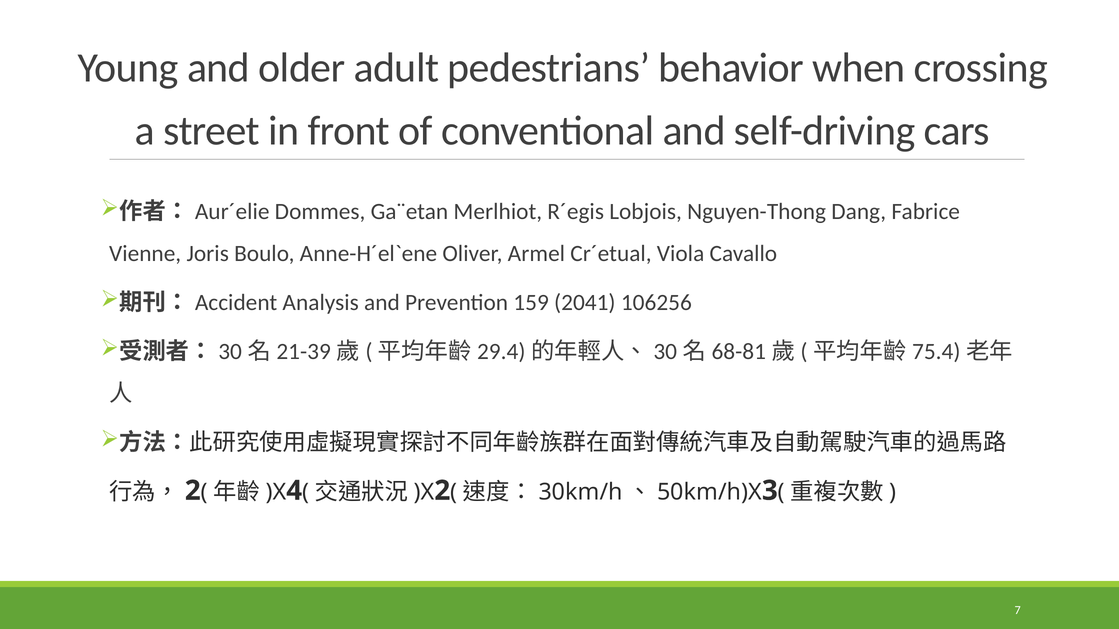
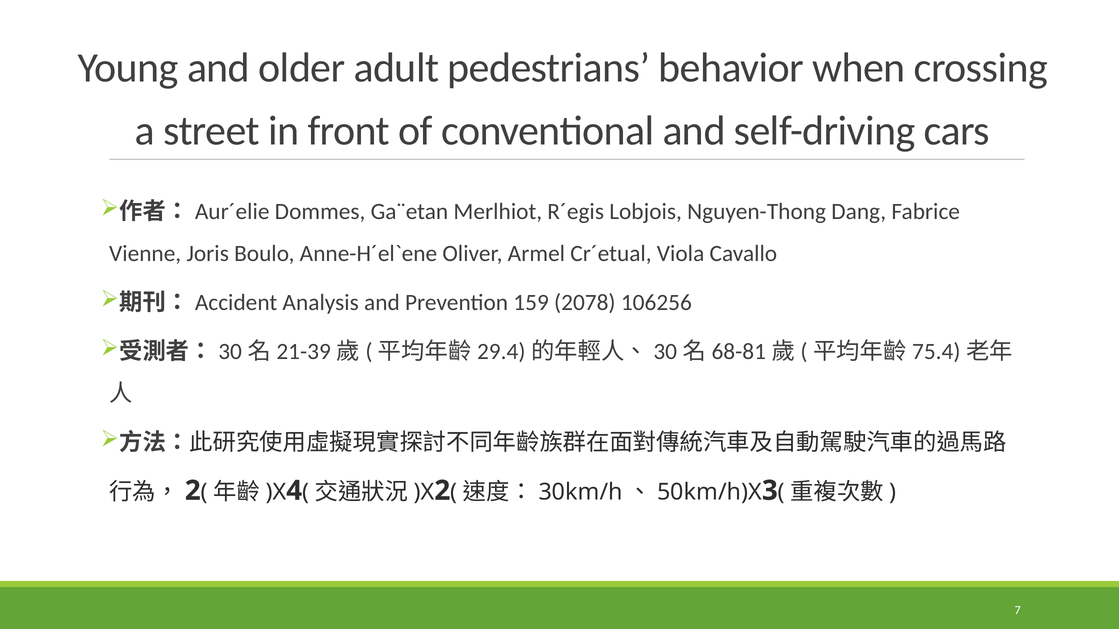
2041: 2041 -> 2078 (585, 303)
